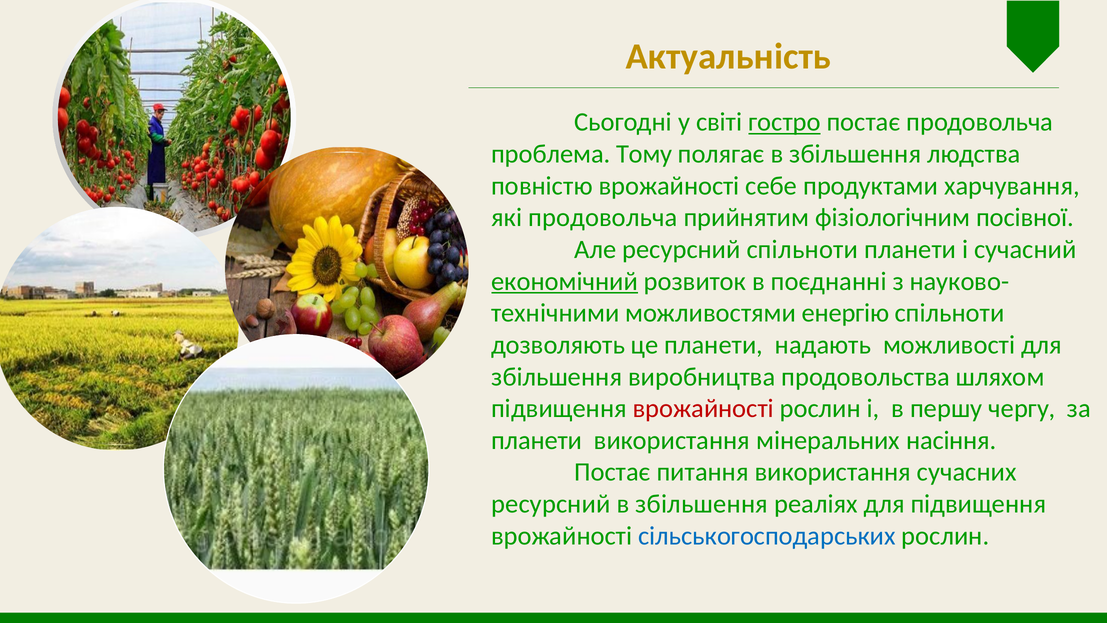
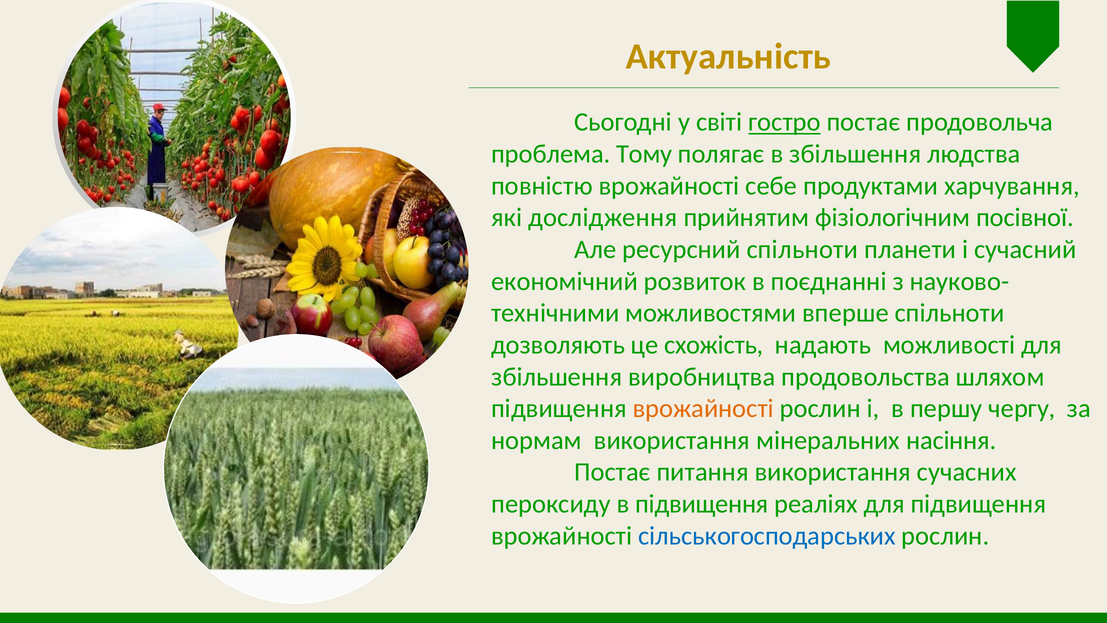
які продовольча: продовольча -> дослідження (603, 218)
економічний underline: present -> none (565, 281)
енергію: енергію -> вперше (845, 313)
це планети: планети -> схожість (714, 345)
врожайності colour: red -> orange (703, 408)
планети: планети -> нормам (537, 440)
ресурсний: ресурсний -> пероксиду (551, 504)
збільшення: збільшення -> підвищення (702, 504)
